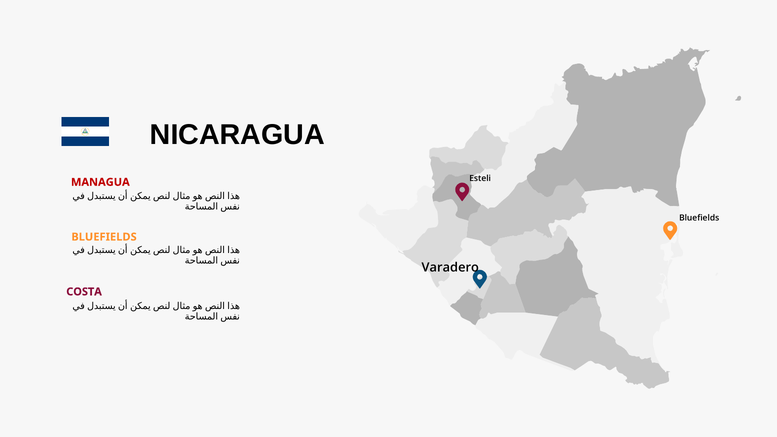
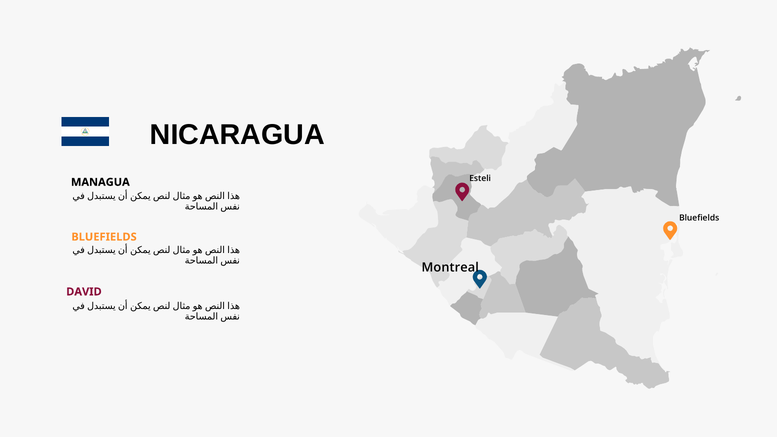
MANAGUA colour: red -> black (100, 182)
Varadero: Varadero -> Montreal (450, 268)
COSTA: COSTA -> DAVID (84, 292)
